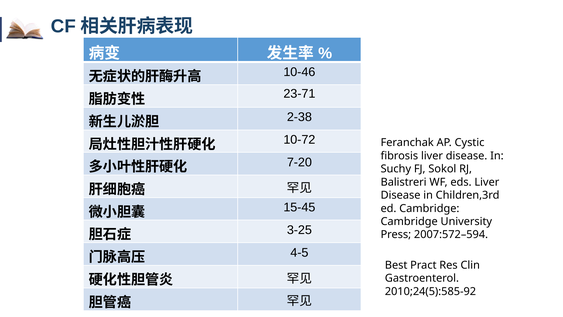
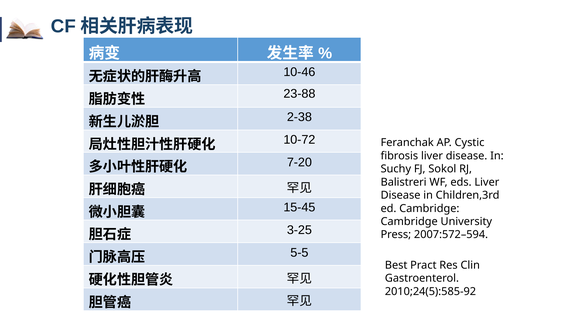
23-71: 23-71 -> 23-88 (299, 94)
4-5: 4-5 -> 5-5 (299, 253)
